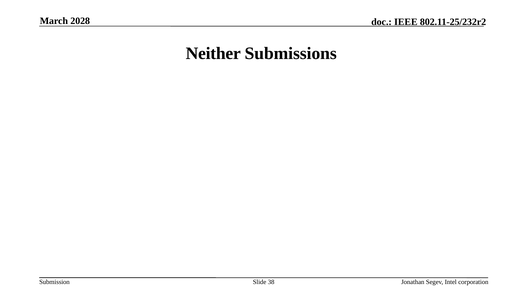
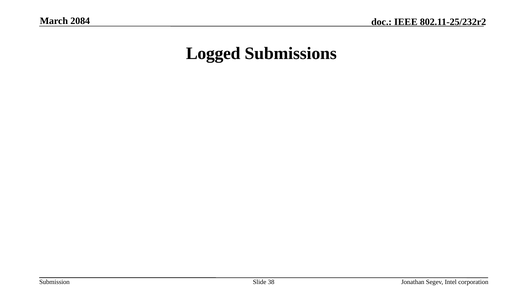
2028: 2028 -> 2084 (80, 21)
Neither: Neither -> Logged (213, 53)
